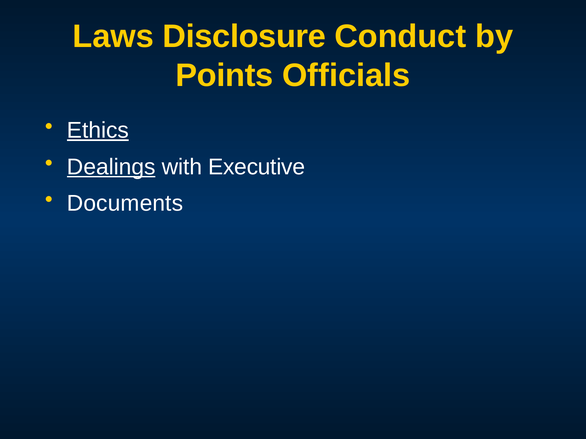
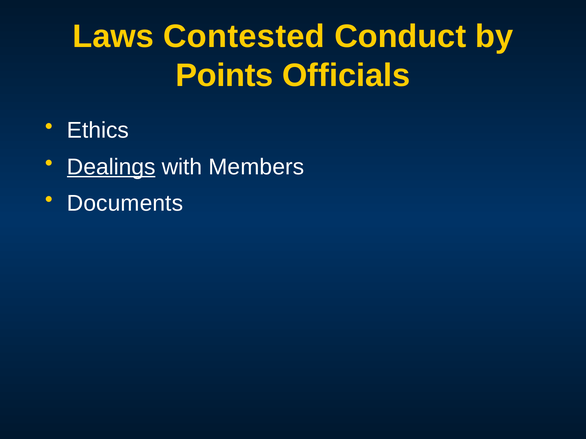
Disclosure: Disclosure -> Contested (244, 36)
Ethics underline: present -> none (98, 131)
Executive: Executive -> Members (256, 167)
